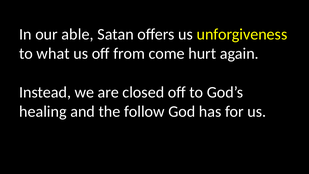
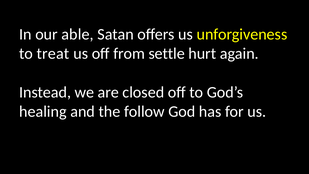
what: what -> treat (53, 54)
come: come -> settle (167, 54)
